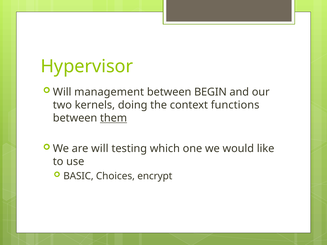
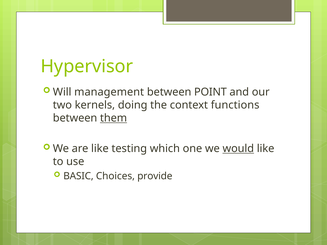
BEGIN: BEGIN -> POINT (210, 92)
are will: will -> like (100, 149)
would underline: none -> present (238, 149)
encrypt: encrypt -> provide (155, 176)
